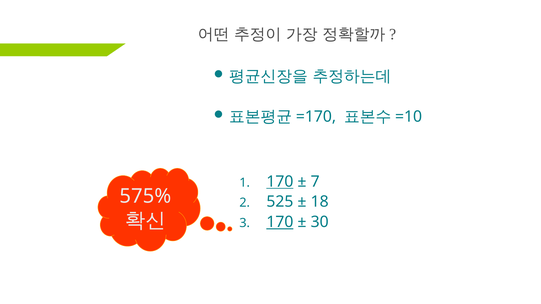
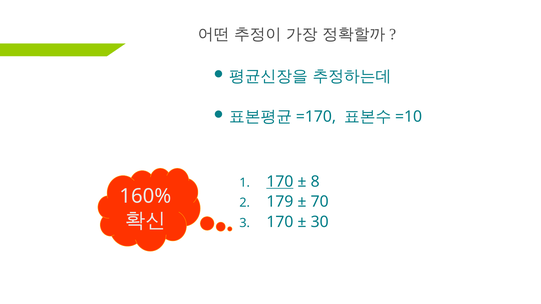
7: 7 -> 8 (315, 182)
575%: 575% -> 160% (145, 196)
525: 525 -> 179 (280, 202)
18: 18 -> 70 (320, 202)
170 underline: present -> none (280, 222)
